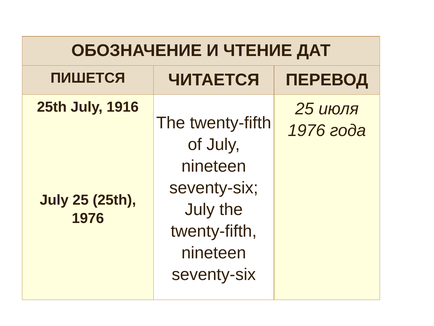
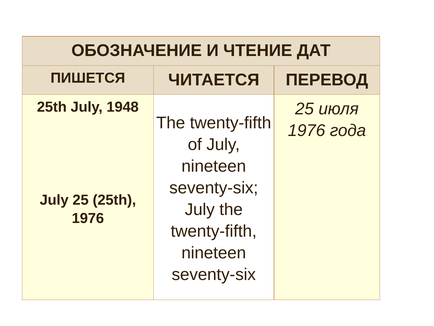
1916: 1916 -> 1948 (123, 107)
